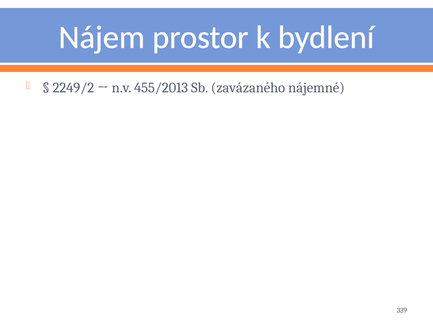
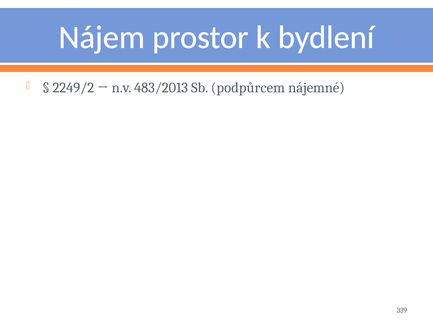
455/2013: 455/2013 -> 483/2013 (161, 88)
zavázaného: zavázaného -> podpůrcem (248, 88)
